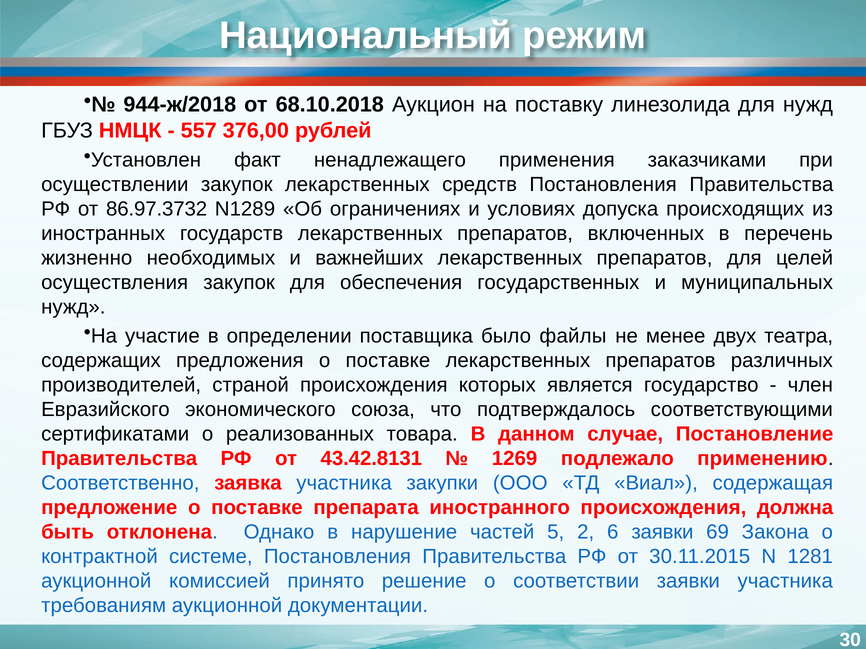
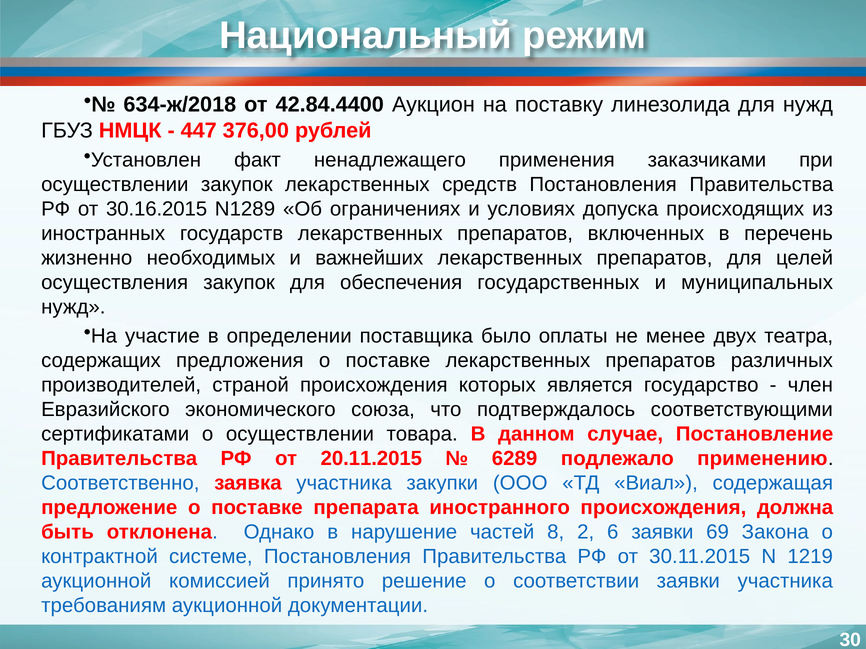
944-ж/2018: 944-ж/2018 -> 634-ж/2018 (180, 105)
68.10.2018: 68.10.2018 -> 42.84.4400 (330, 105)
557: 557 -> 447 (199, 131)
86.97.3732: 86.97.3732 -> 30.16.2015 (157, 209)
файлы: файлы -> оплаты (573, 336)
о реализованных: реализованных -> осуществлении (300, 434)
43.42.8131: 43.42.8131 -> 20.11.2015 (371, 459)
1269: 1269 -> 6289 (515, 459)
5: 5 -> 8 (556, 532)
1281: 1281 -> 1219 (810, 557)
